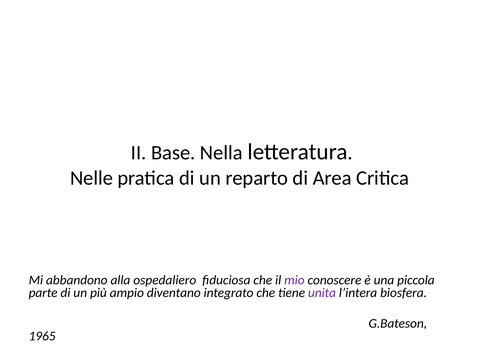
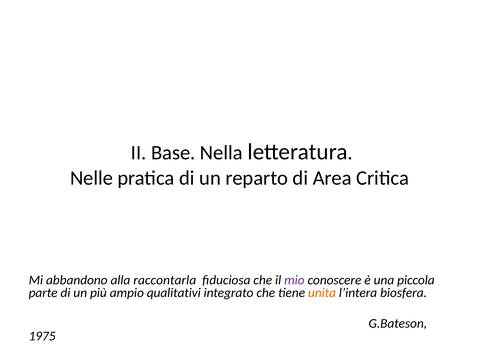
ospedaliero: ospedaliero -> raccontarla (165, 280)
diventano: diventano -> qualitativi (174, 293)
unita colour: purple -> orange (322, 293)
1965: 1965 -> 1975 (42, 337)
